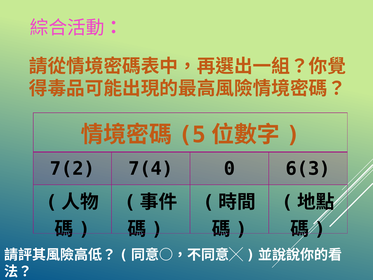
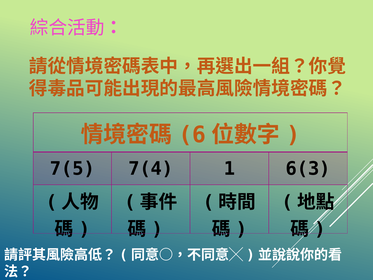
5: 5 -> 6 (192, 135)
7(2: 7(2 -> 7(5 (72, 169)
0: 0 -> 1 (229, 169)
